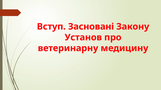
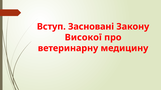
Установ: Установ -> Високої (83, 38)
